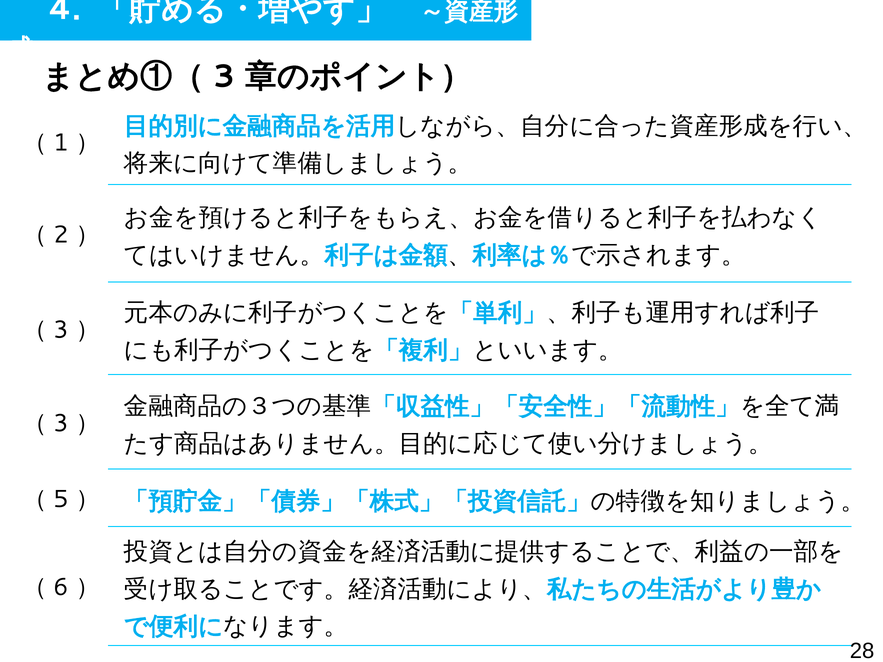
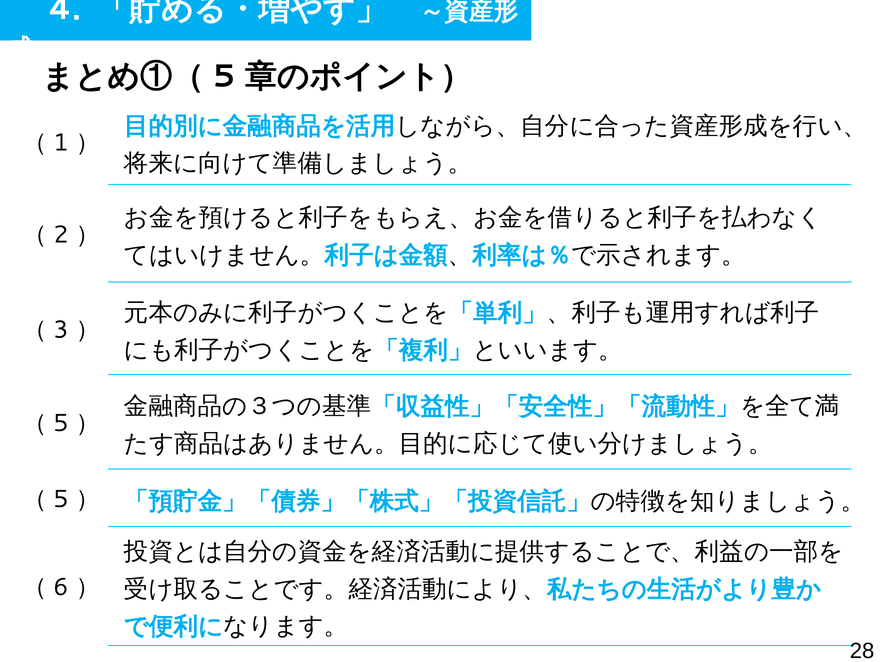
3: 3 -> 5 (224, 76)
3: 3 -> 5 (61, 423)
